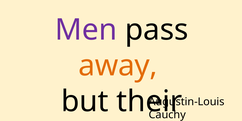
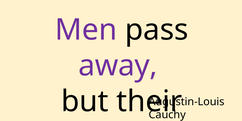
away colour: orange -> purple (118, 66)
